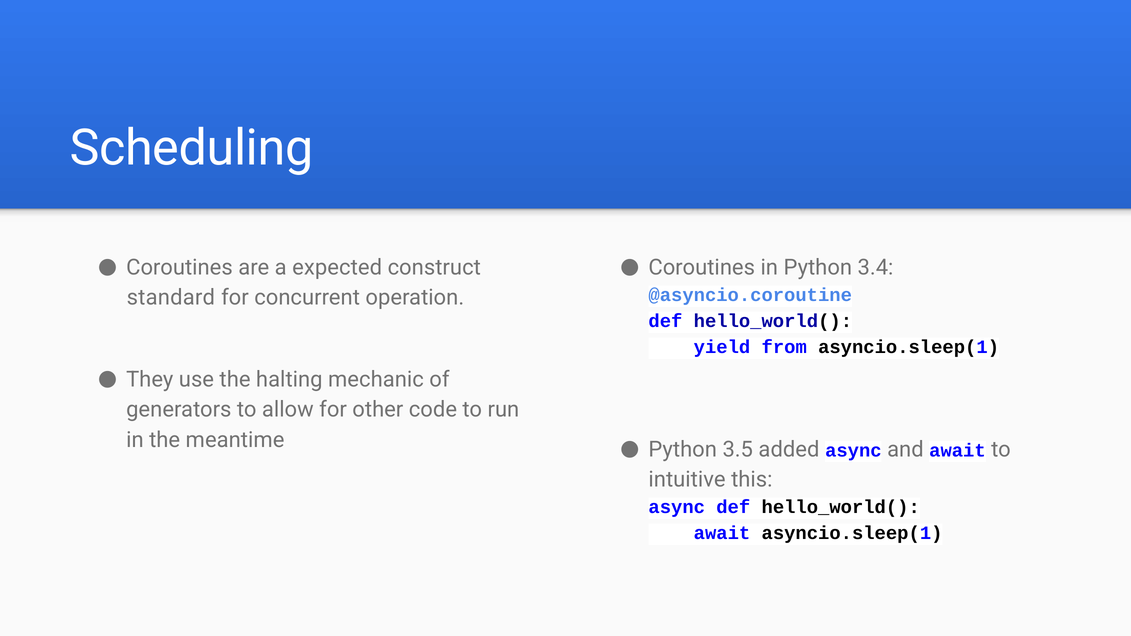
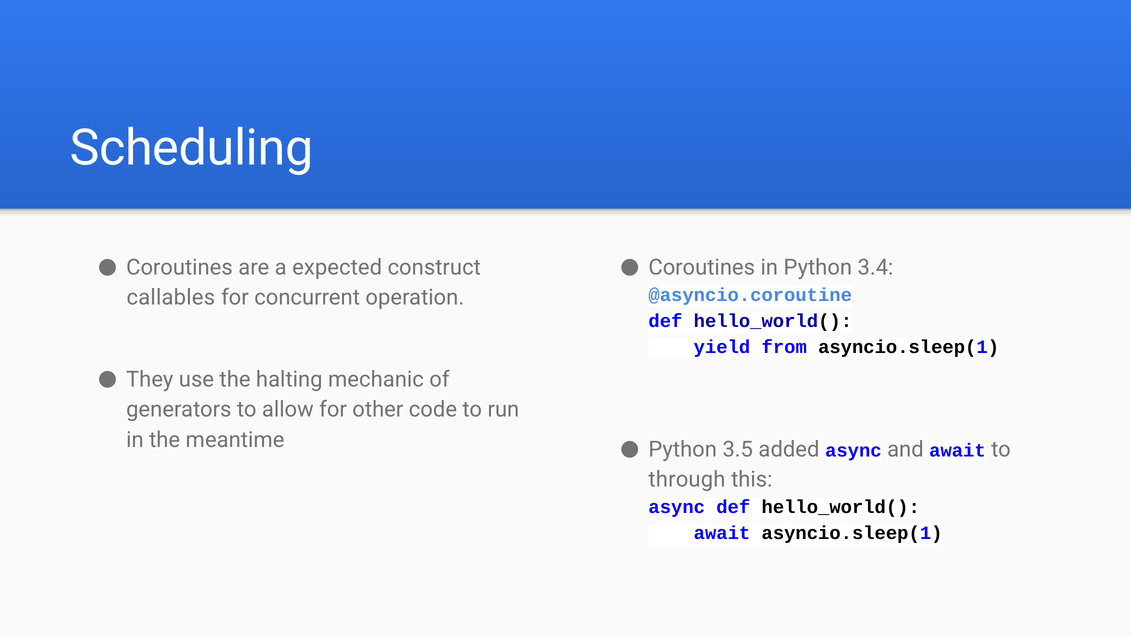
standard: standard -> callables (171, 298)
intuitive: intuitive -> through (687, 480)
